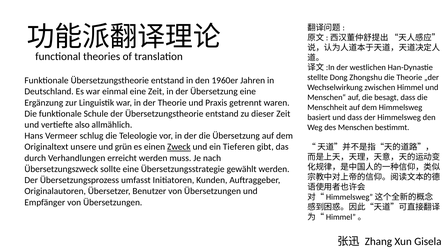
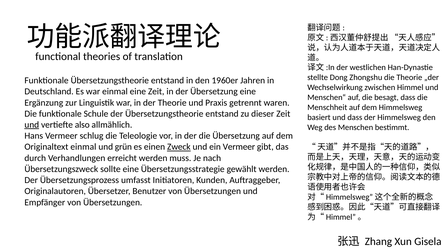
und underline: none -> present (32, 125)
Originaltext unsere: unsere -> einmal (83, 147)
ein Tieferen: Tieferen -> Vermeer (239, 147)
